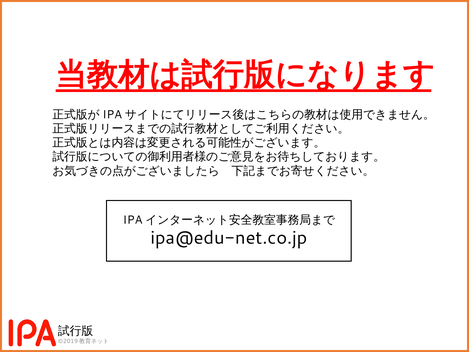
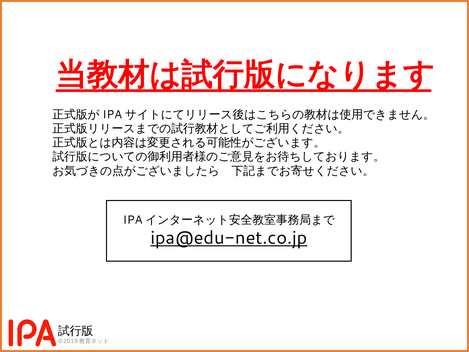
ipa@edu-net.co.jp underline: none -> present (229, 238)
